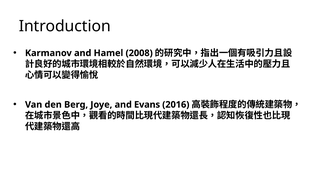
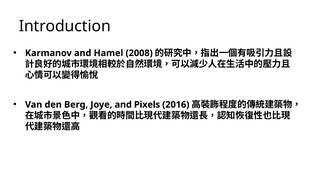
Evans: Evans -> Pixels (147, 104)
